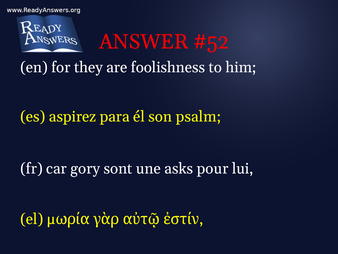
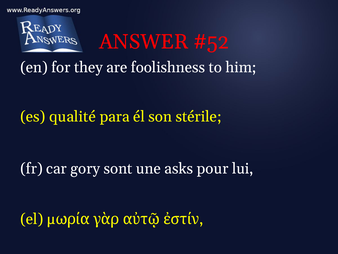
aspirez: aspirez -> qualité (72, 116)
psalm: psalm -> stérile (199, 116)
